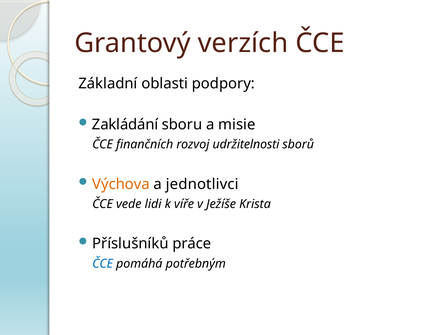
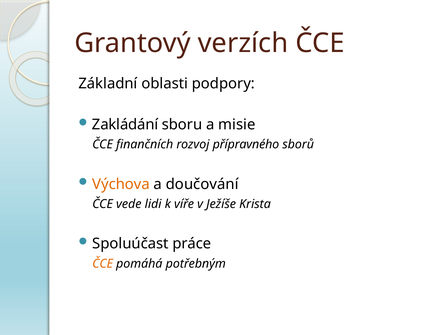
udržitelnosti: udržitelnosti -> přípravného (246, 144)
jednotlivci: jednotlivci -> doučování (202, 184)
Příslušníků: Příslušníků -> Spoluúčast (130, 243)
ČCE colour: blue -> orange (103, 263)
